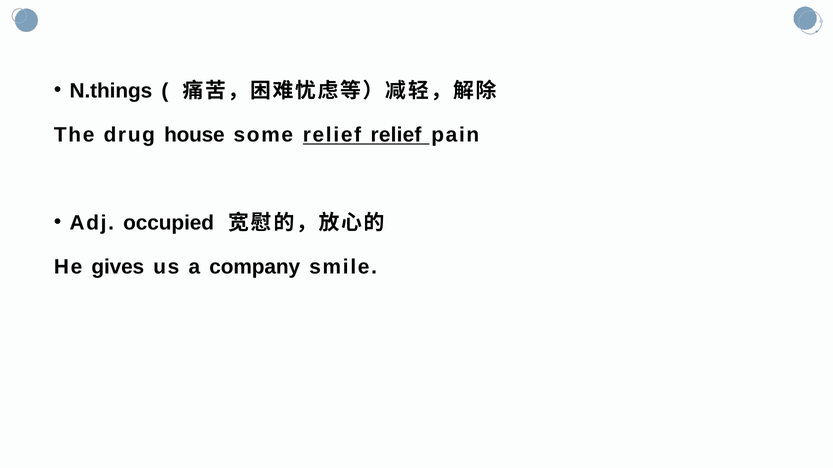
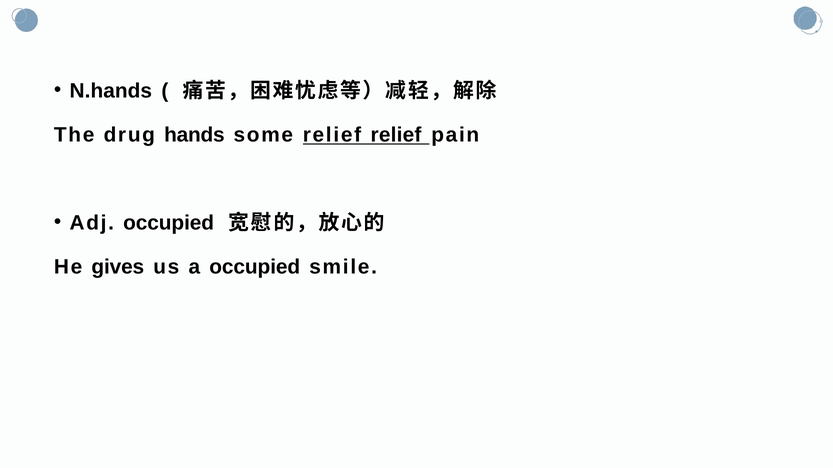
N.things: N.things -> N.hands (111, 91)
house: house -> hands (194, 135)
a company: company -> occupied (255, 267)
